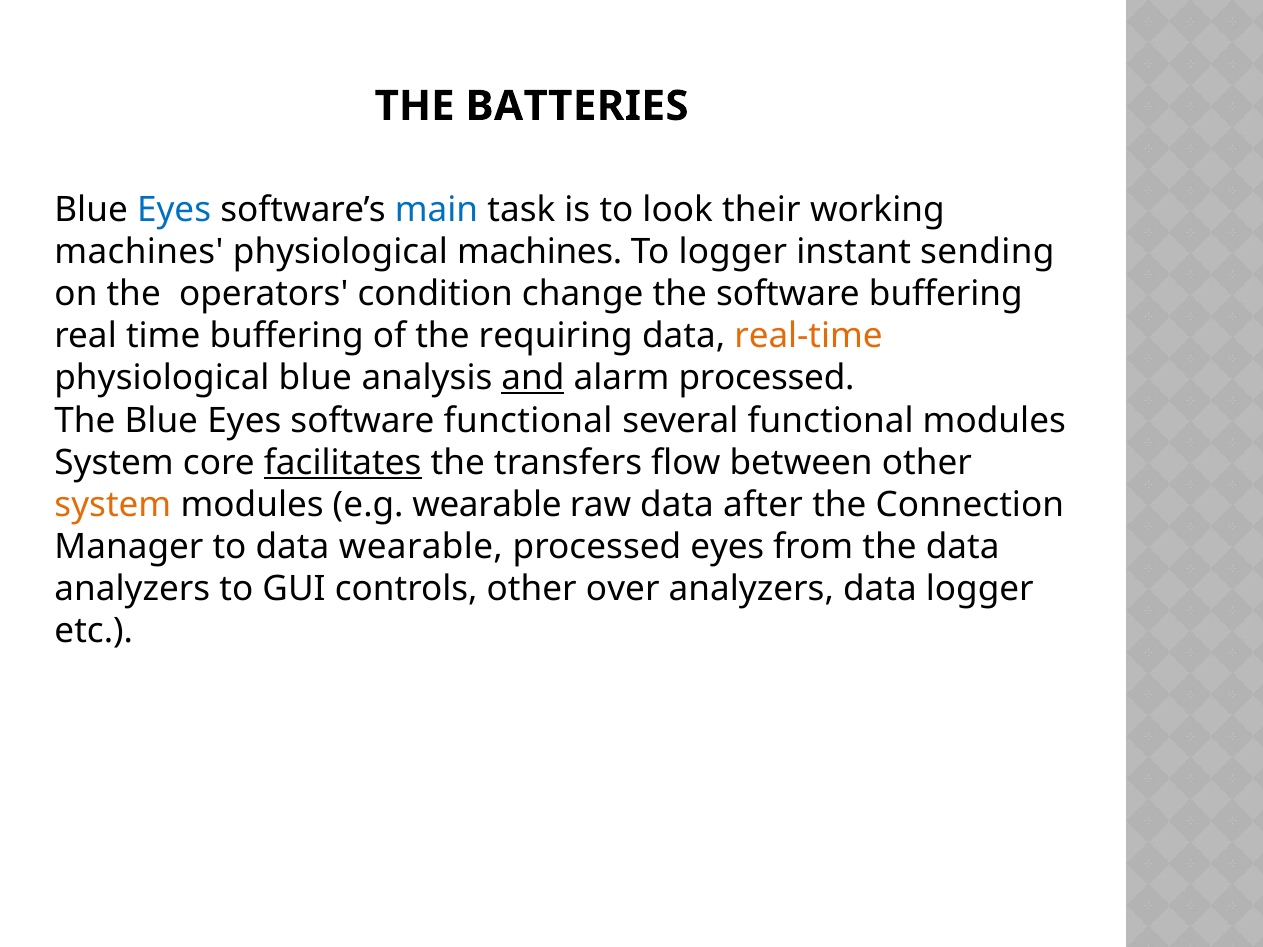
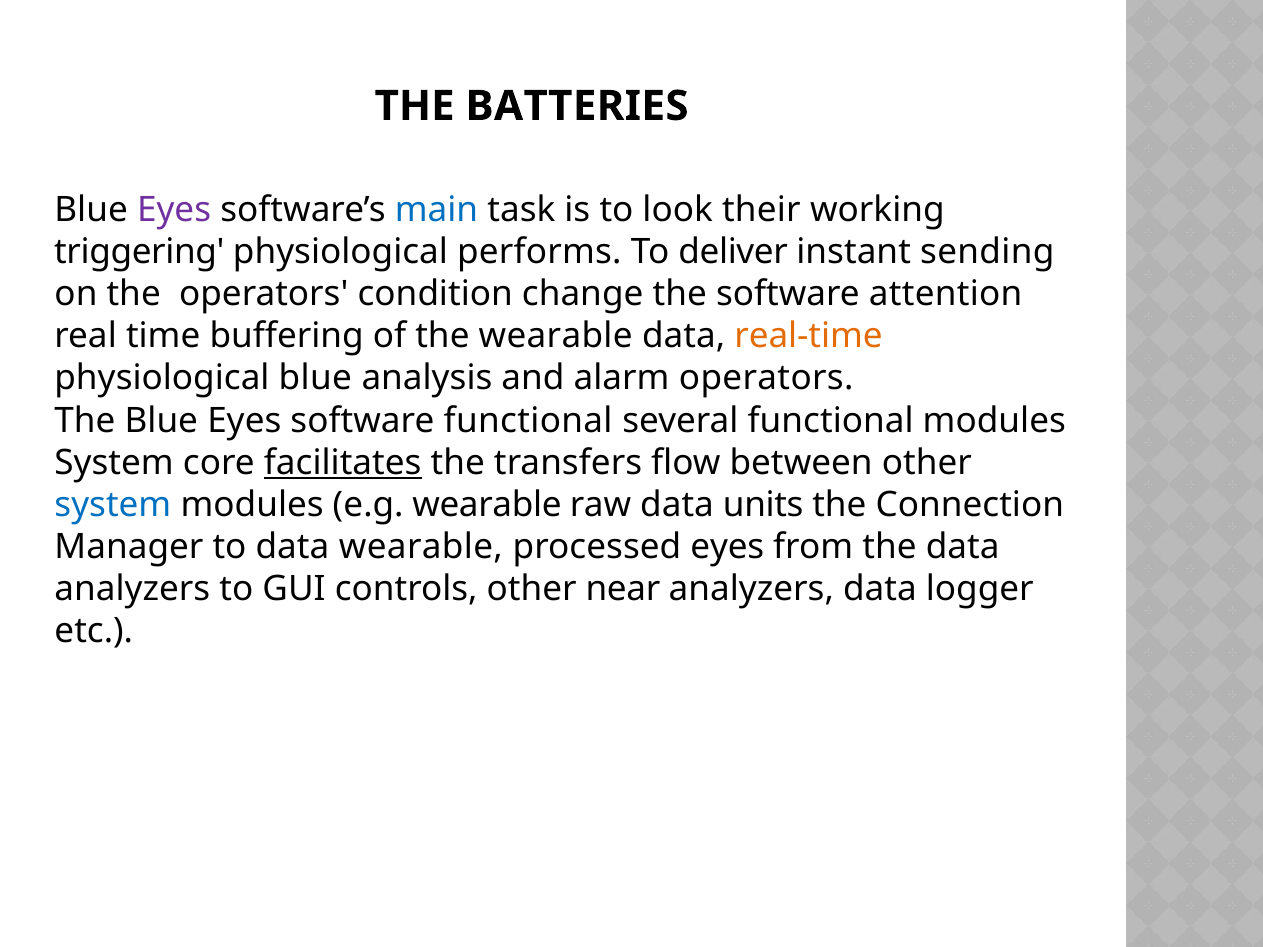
Eyes colour: blue -> purple (174, 210)
machines: machines -> triggering (139, 252)
physiological machines: machines -> performs (539, 252)
To logger: logger -> deliver (733, 252)
software buffering: buffering -> attention (946, 294)
the requiring: requiring -> wearable (556, 336)
and underline: present -> none (533, 378)
alarm processed: processed -> operators (766, 378)
system colour: orange -> blue (113, 505)
after: after -> units (763, 505)
over: over -> near (623, 589)
